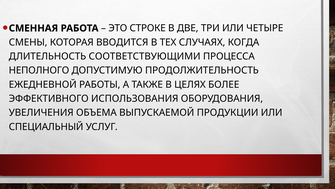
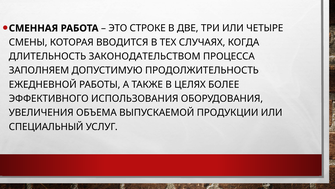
СООТВЕТСТВУЮЩИМИ: СООТВЕТСТВУЮЩИМИ -> ЗАКОНОДАТЕЛЬСТВОМ (145, 56)
НЕПОЛНОГО: НЕПОЛНОГО -> ЗАПОЛНЯЕМ (39, 70)
